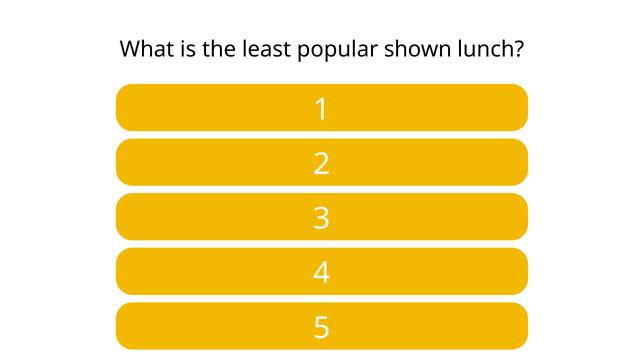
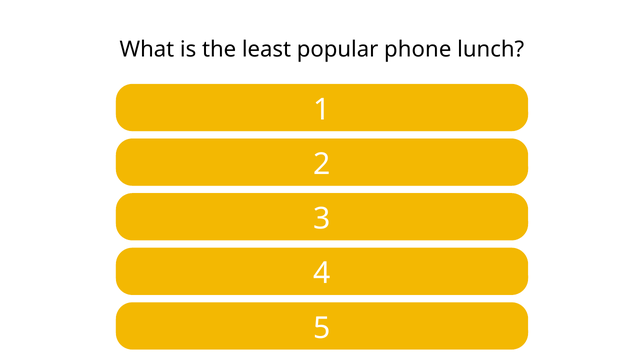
shown: shown -> phone (418, 49)
